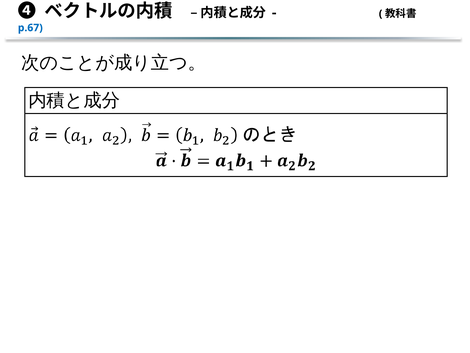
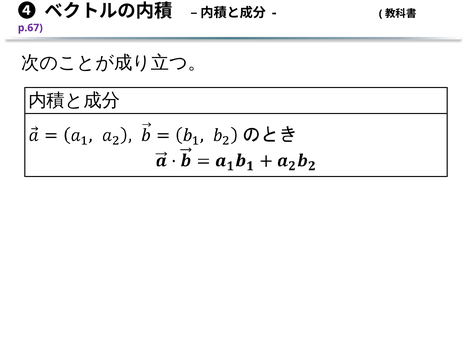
p.67 colour: blue -> purple (30, 28)
